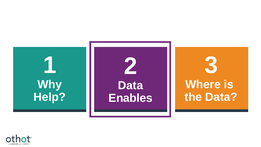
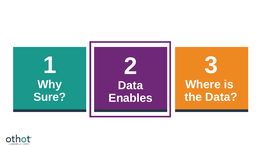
Help: Help -> Sure (50, 97)
